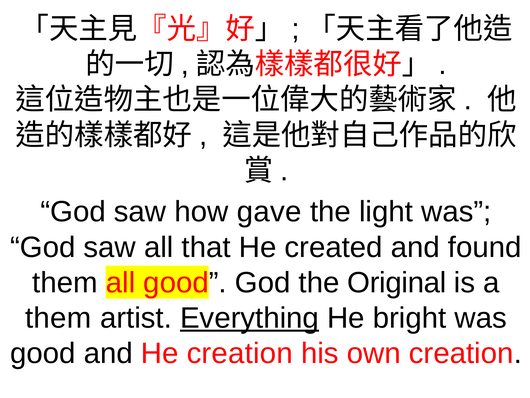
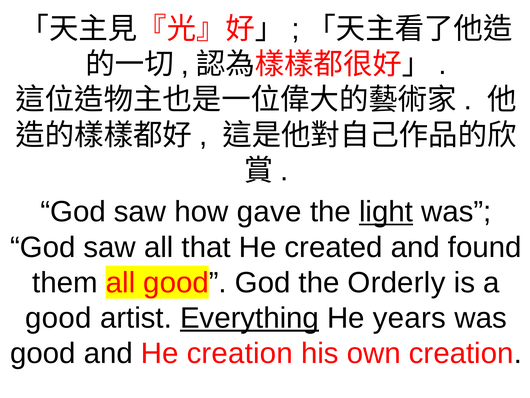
light underline: none -> present (386, 212)
Original: Original -> Orderly (397, 282)
them: them -> good (58, 318)
bright: bright -> years (409, 318)
